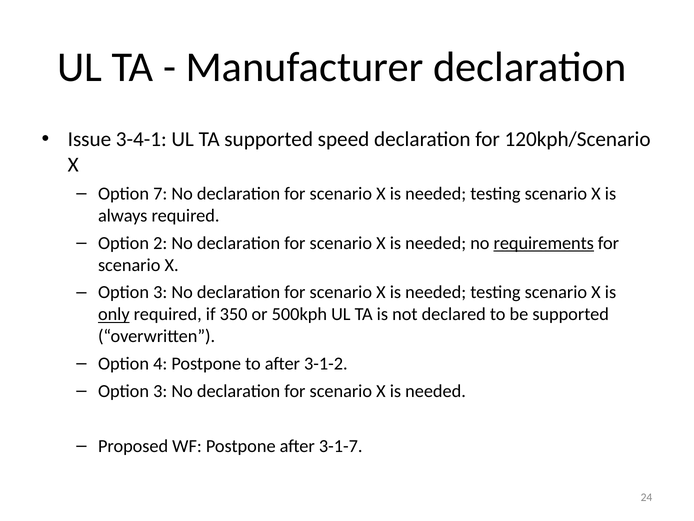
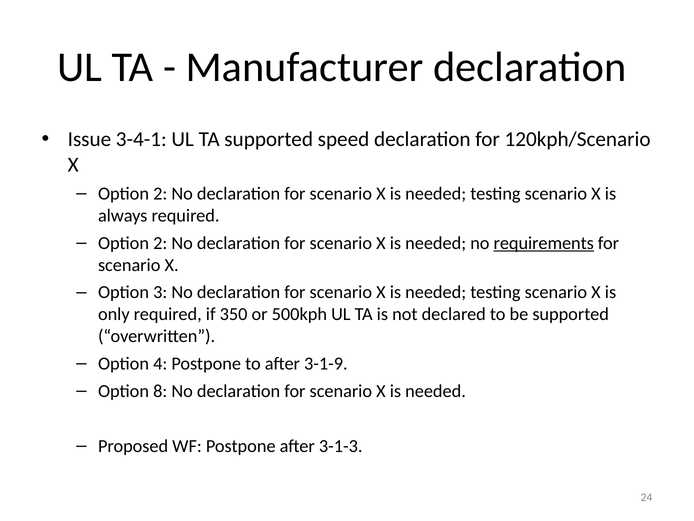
7: 7 -> 2 (160, 193)
only underline: present -> none (114, 314)
3-1-2: 3-1-2 -> 3-1-9 (326, 363)
3: 3 -> 8 (160, 391)
3-1-7: 3-1-7 -> 3-1-3 (341, 446)
